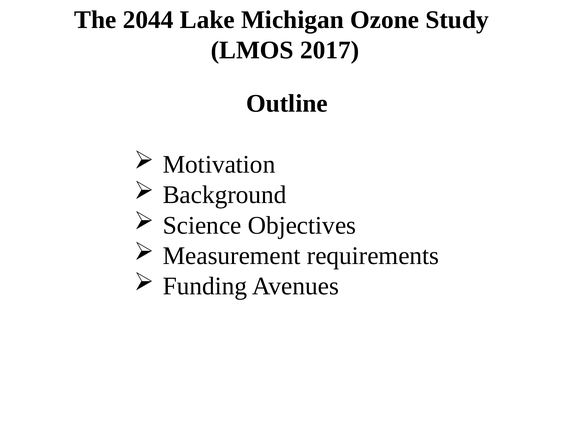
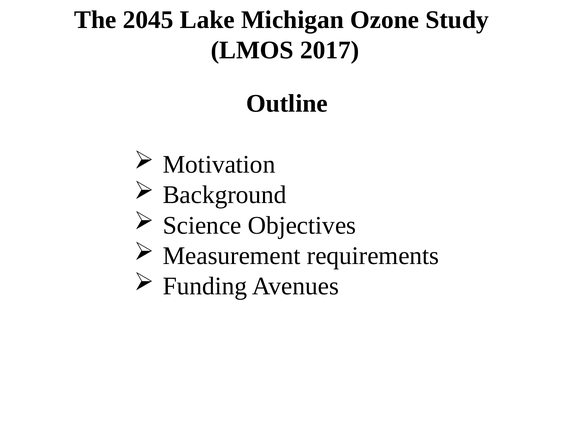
2044: 2044 -> 2045 (148, 20)
